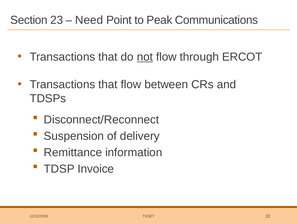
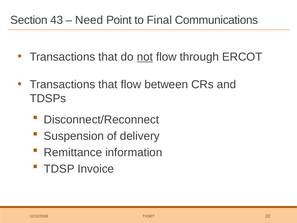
23: 23 -> 43 (57, 20)
Peak: Peak -> Final (159, 20)
